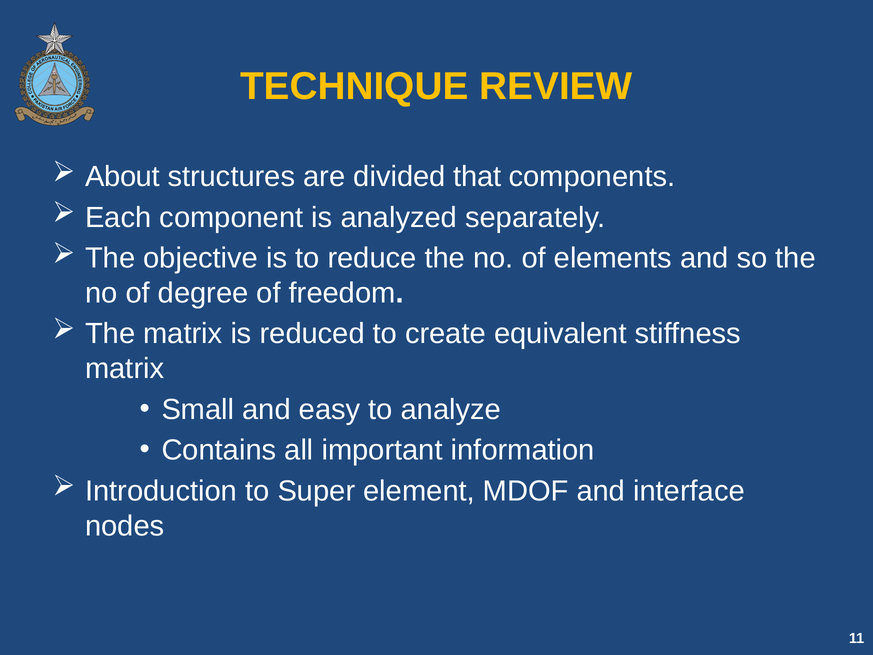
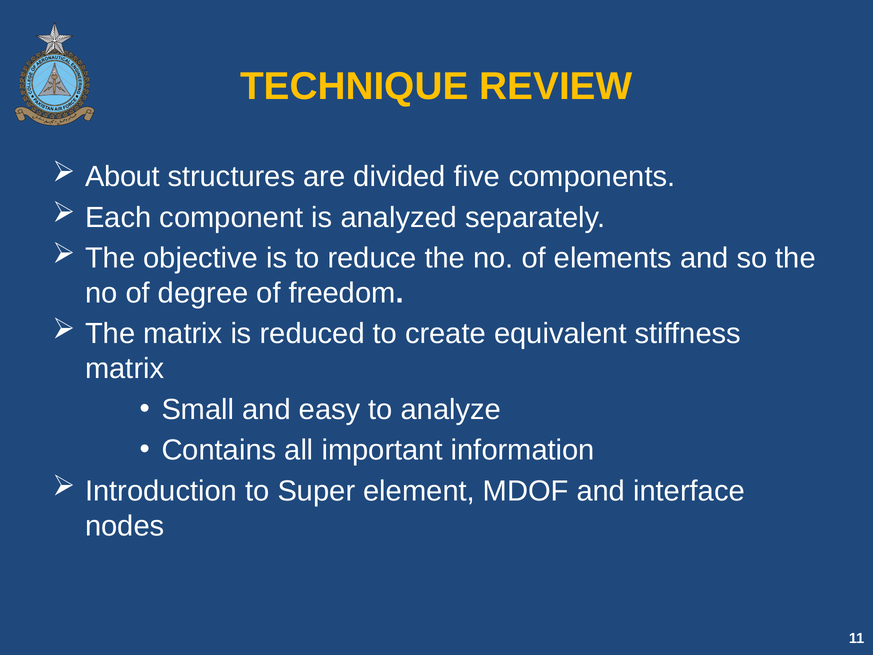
that: that -> five (477, 177)
